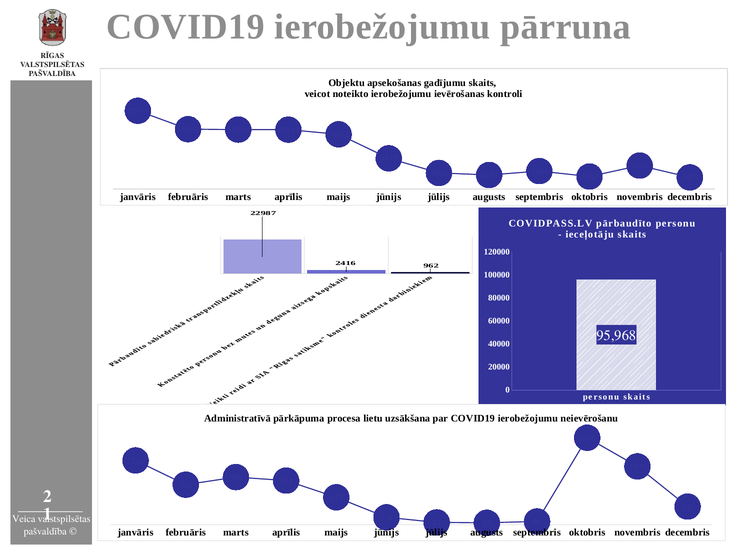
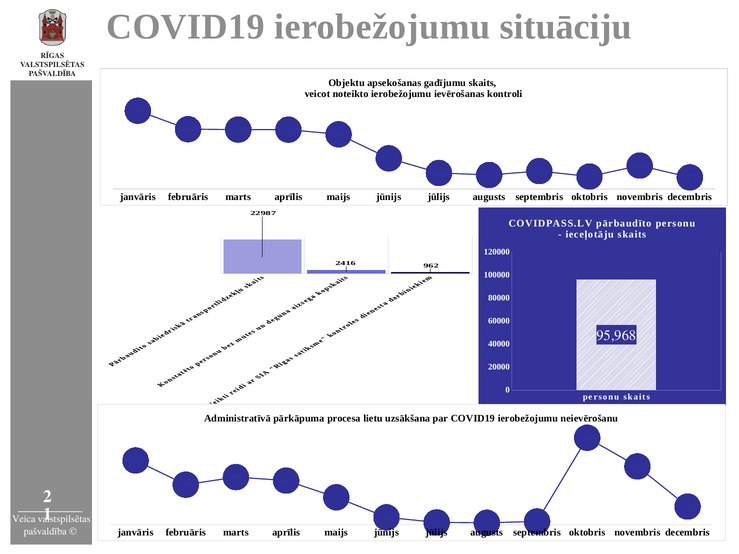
pārruna: pārruna -> situāciju (566, 27)
